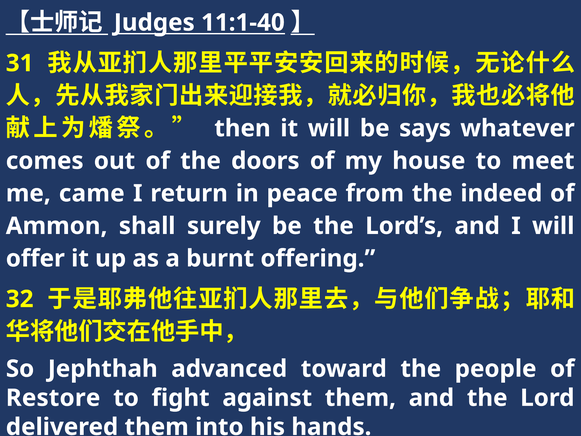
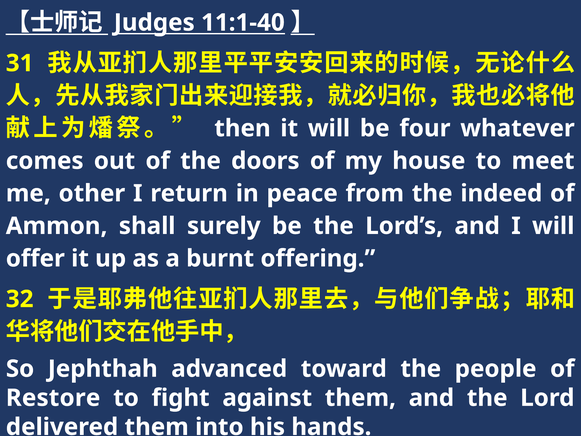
says: says -> four (425, 128)
came: came -> other (92, 193)
